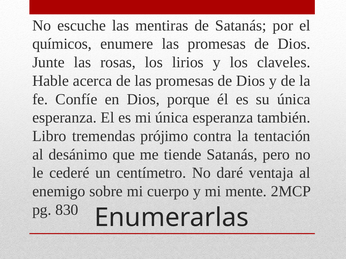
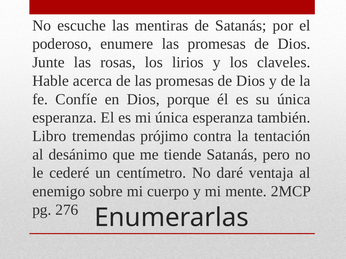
químicos: químicos -> poderoso (62, 44)
830: 830 -> 276 (67, 210)
